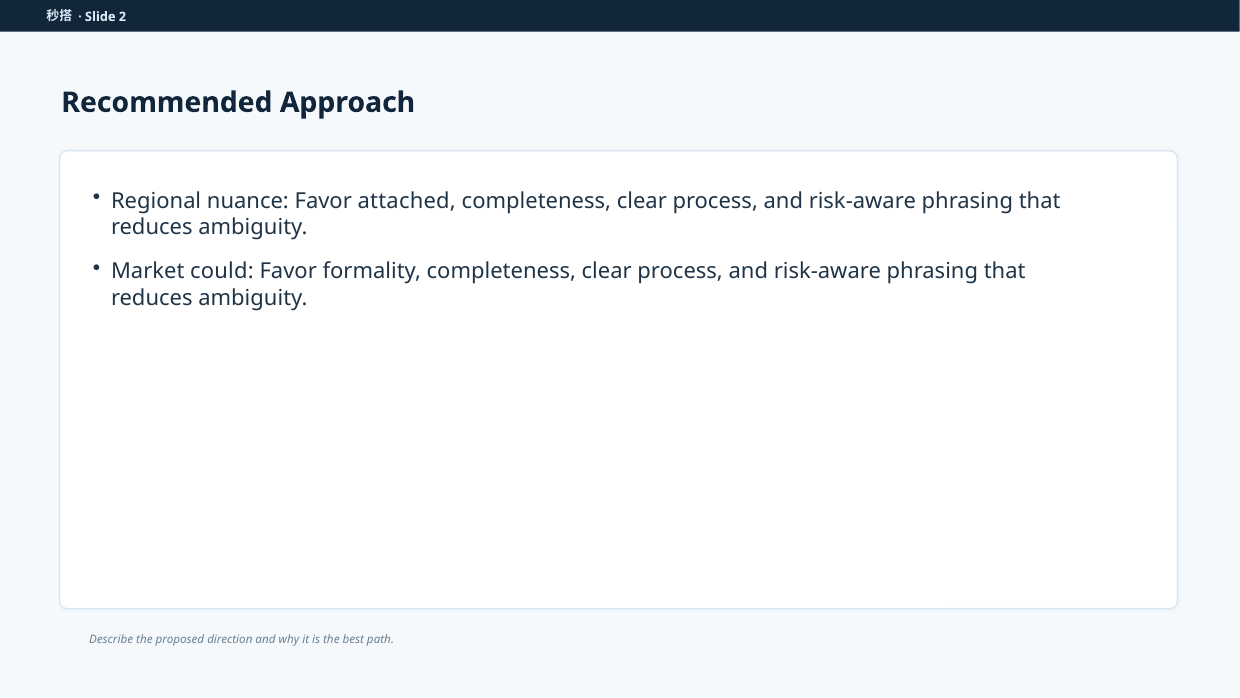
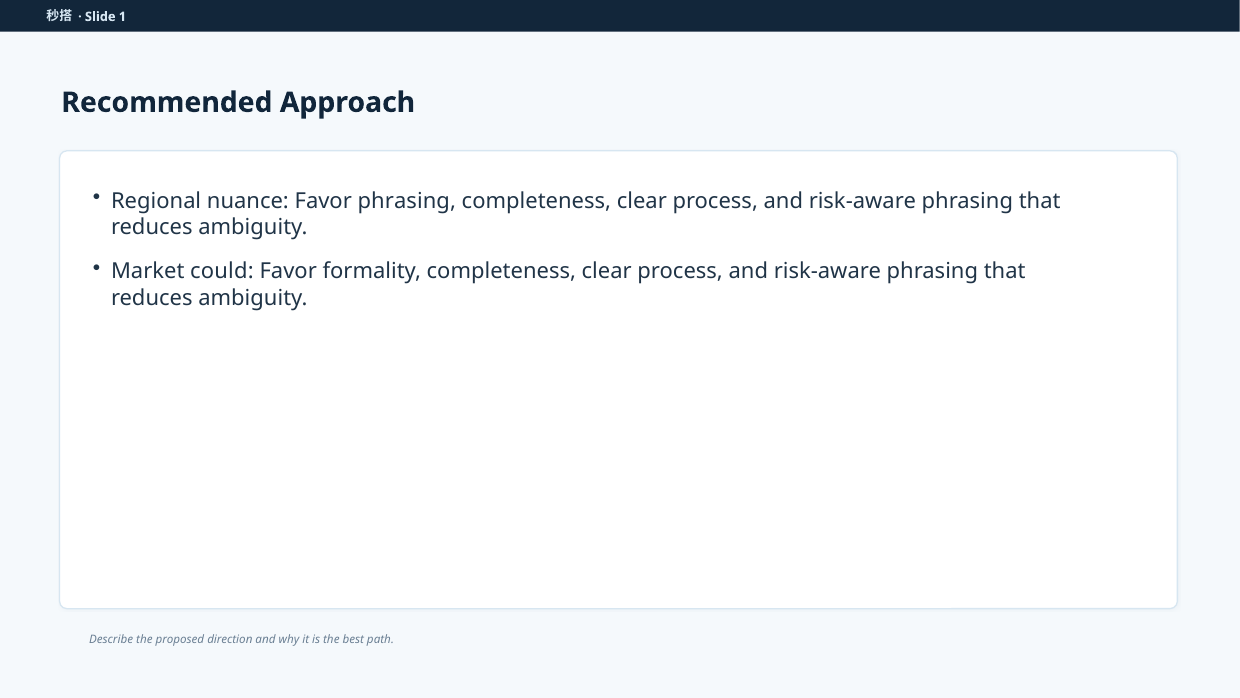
2: 2 -> 1 (122, 17)
Favor attached: attached -> phrasing (407, 201)
